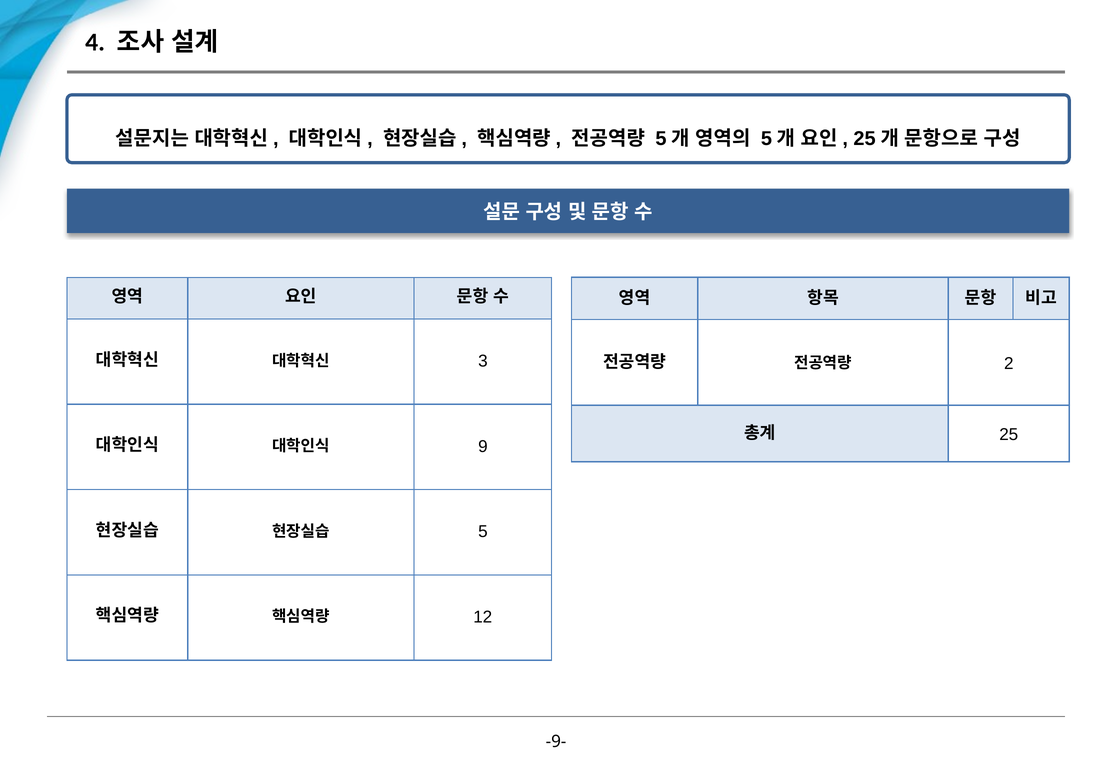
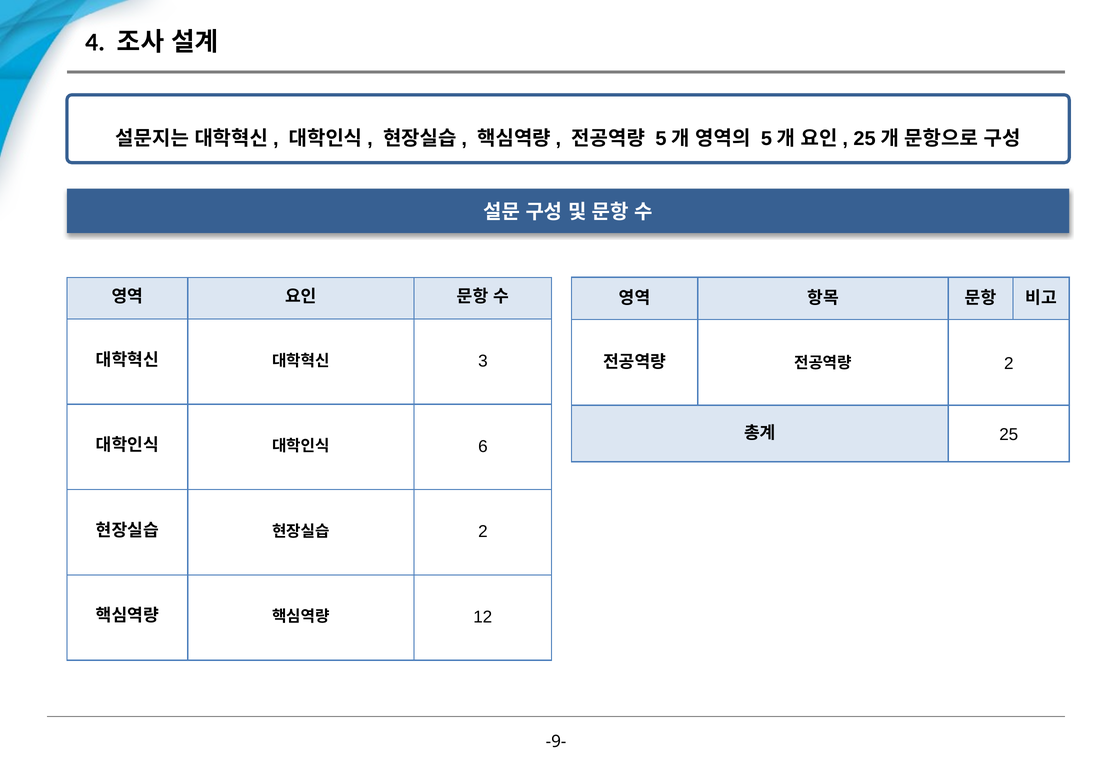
9: 9 -> 6 (483, 446)
5: 5 -> 2 (483, 532)
